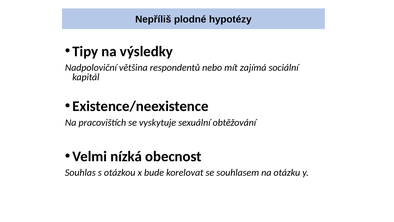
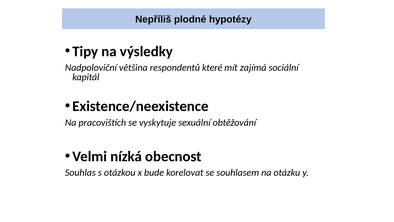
nebo: nebo -> které (212, 67)
